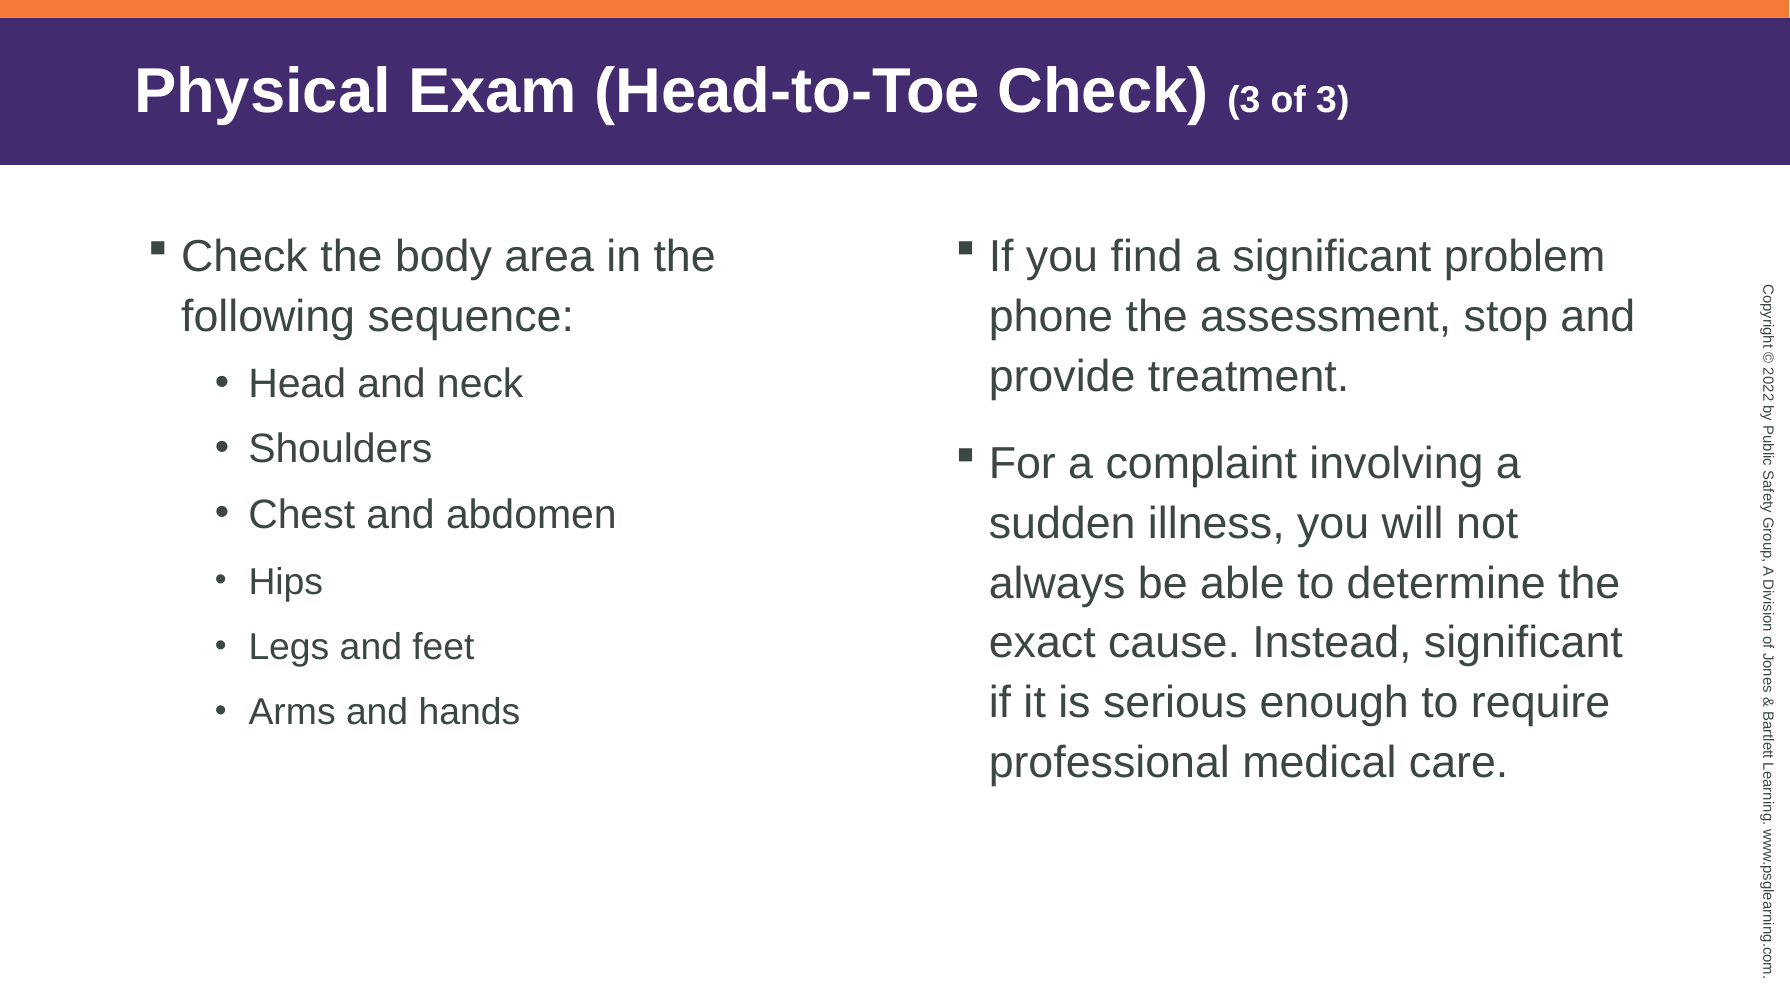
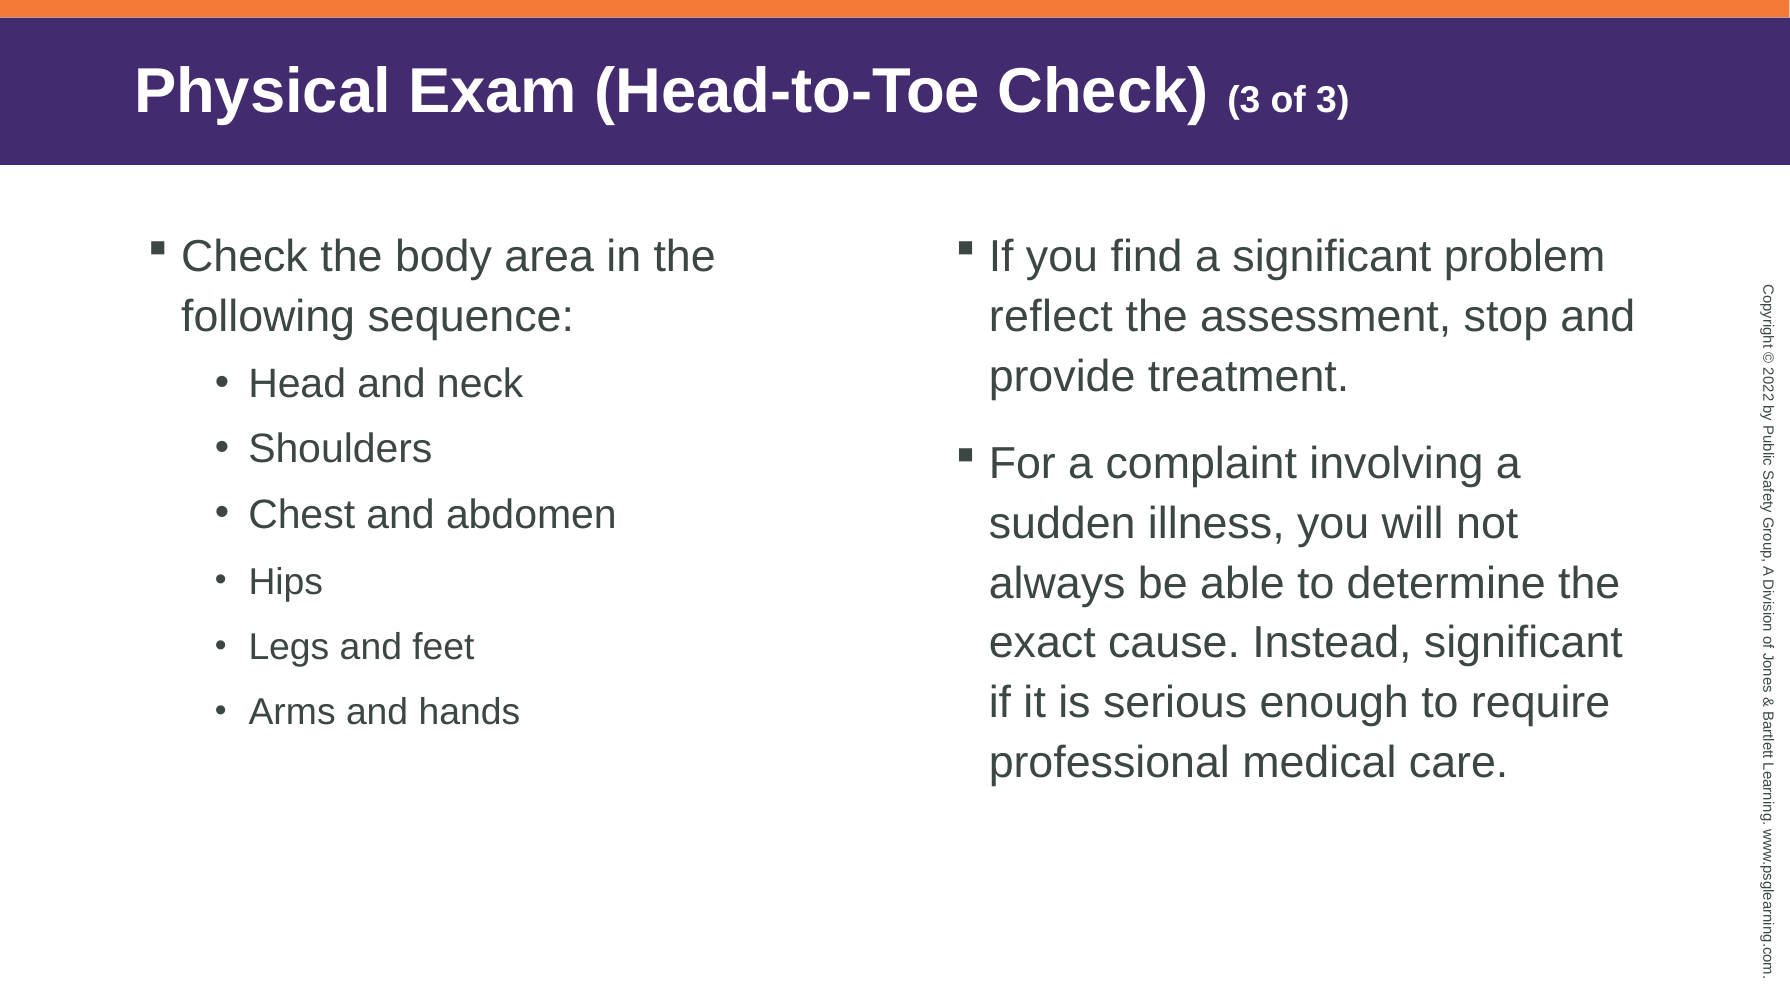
phone: phone -> reflect (1051, 317)
